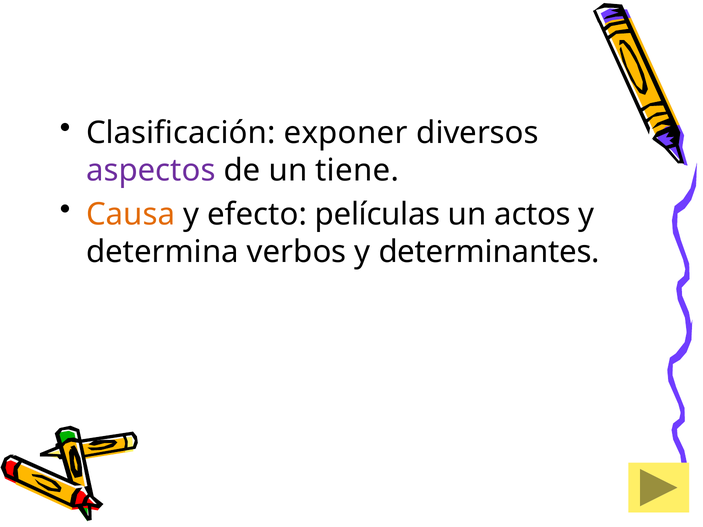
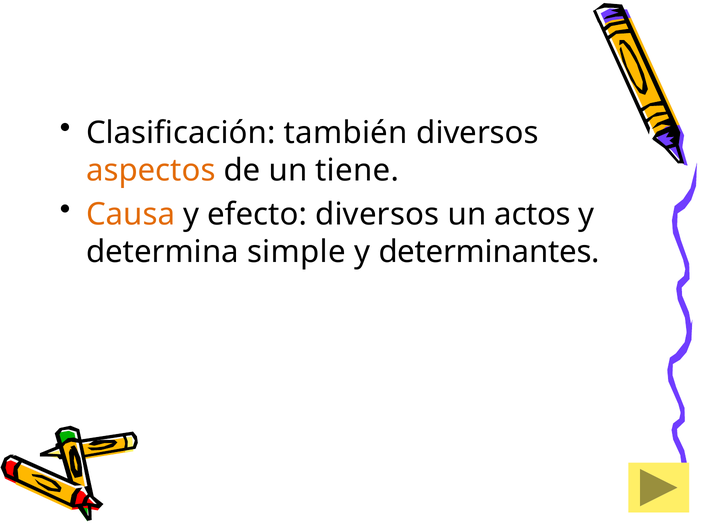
exponer: exponer -> también (346, 133)
aspectos colour: purple -> orange (151, 171)
efecto películas: películas -> diversos (377, 214)
verbos: verbos -> simple (297, 252)
